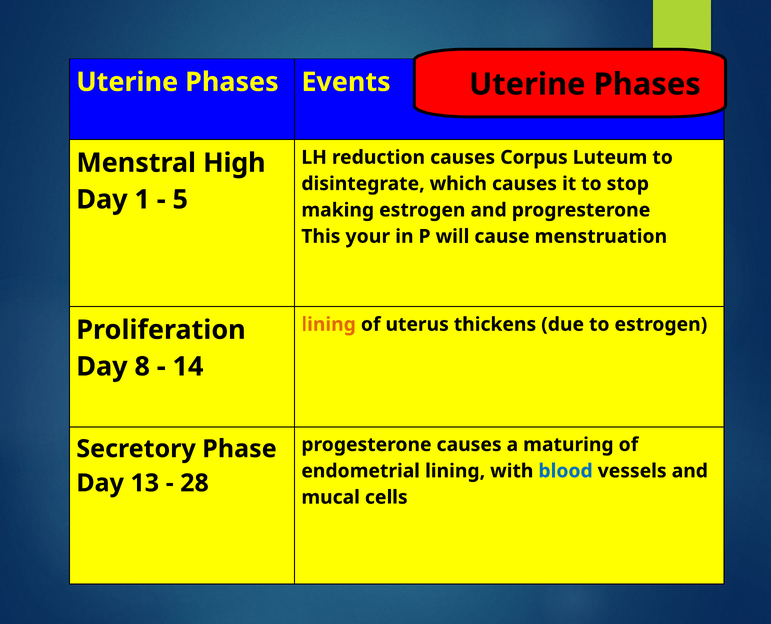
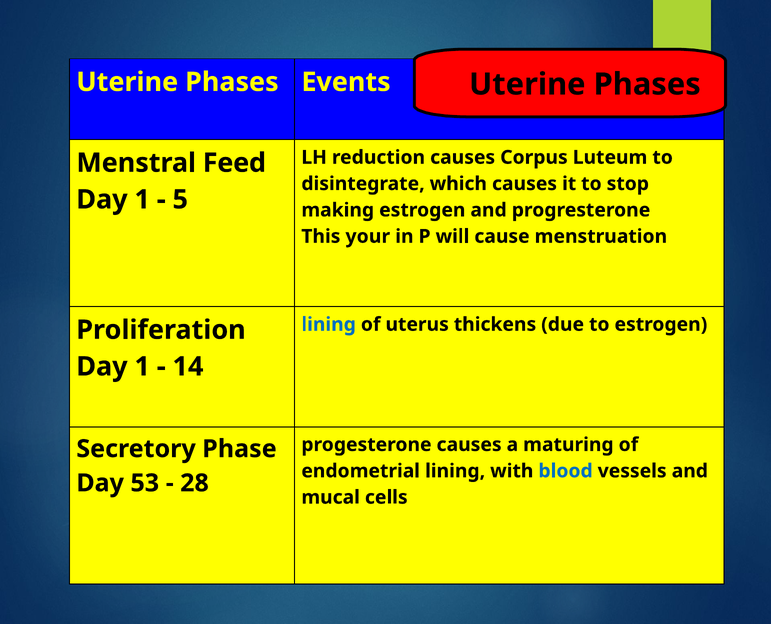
High: High -> Feed (234, 163)
lining colour: orange -> blue (329, 325)
8: 8 -> 1 (142, 367)
13: 13 -> 53 (145, 483)
